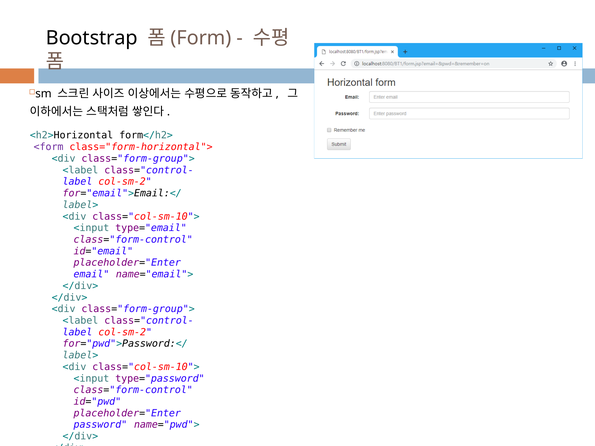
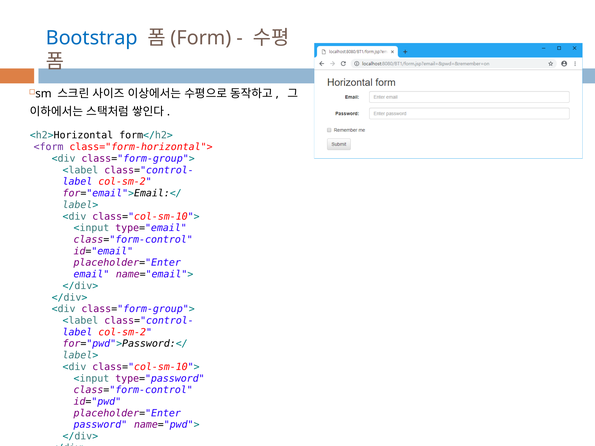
Bootstrap colour: black -> blue (92, 38)
